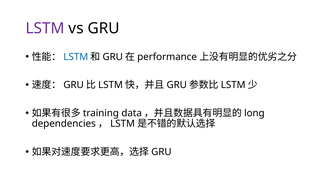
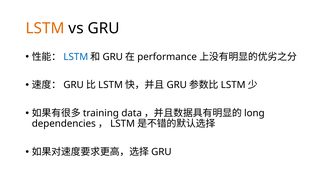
LSTM colour: purple -> orange (45, 28)
